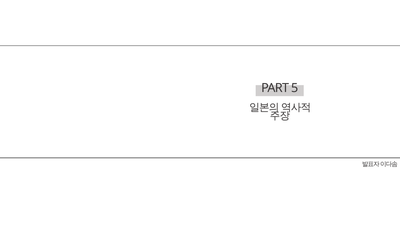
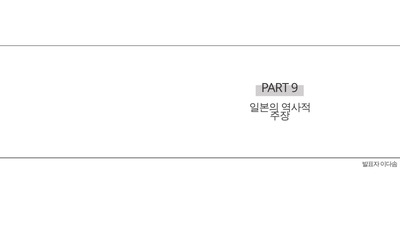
5: 5 -> 9 (295, 88)
